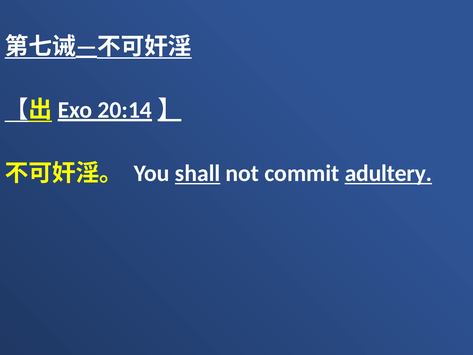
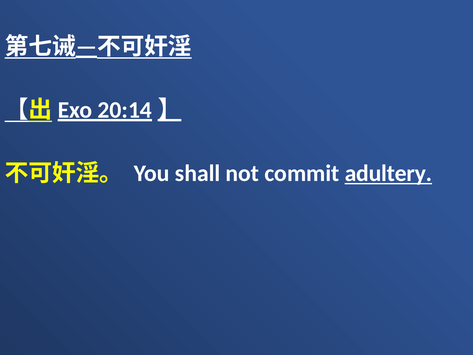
shall underline: present -> none (198, 173)
